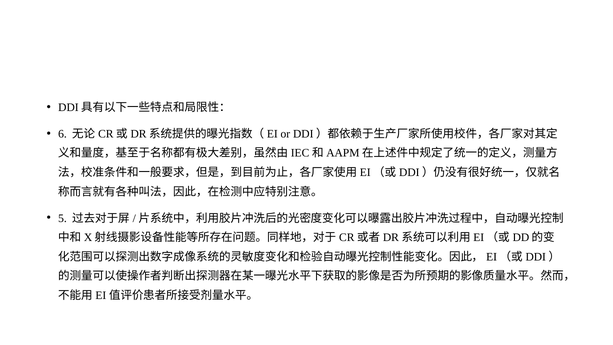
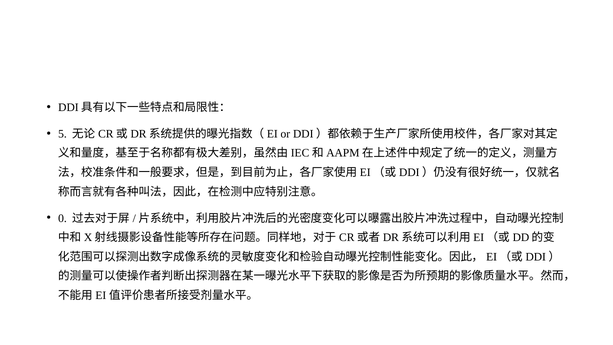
6: 6 -> 5 (63, 134)
5: 5 -> 0 (63, 218)
